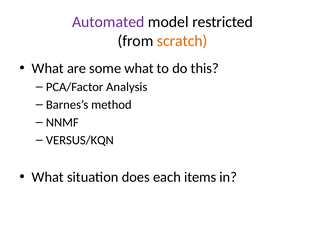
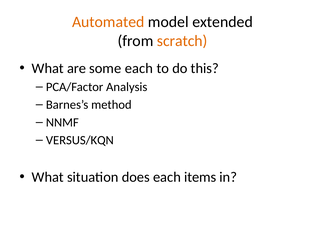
Automated colour: purple -> orange (108, 22)
restricted: restricted -> extended (223, 22)
some what: what -> each (139, 68)
